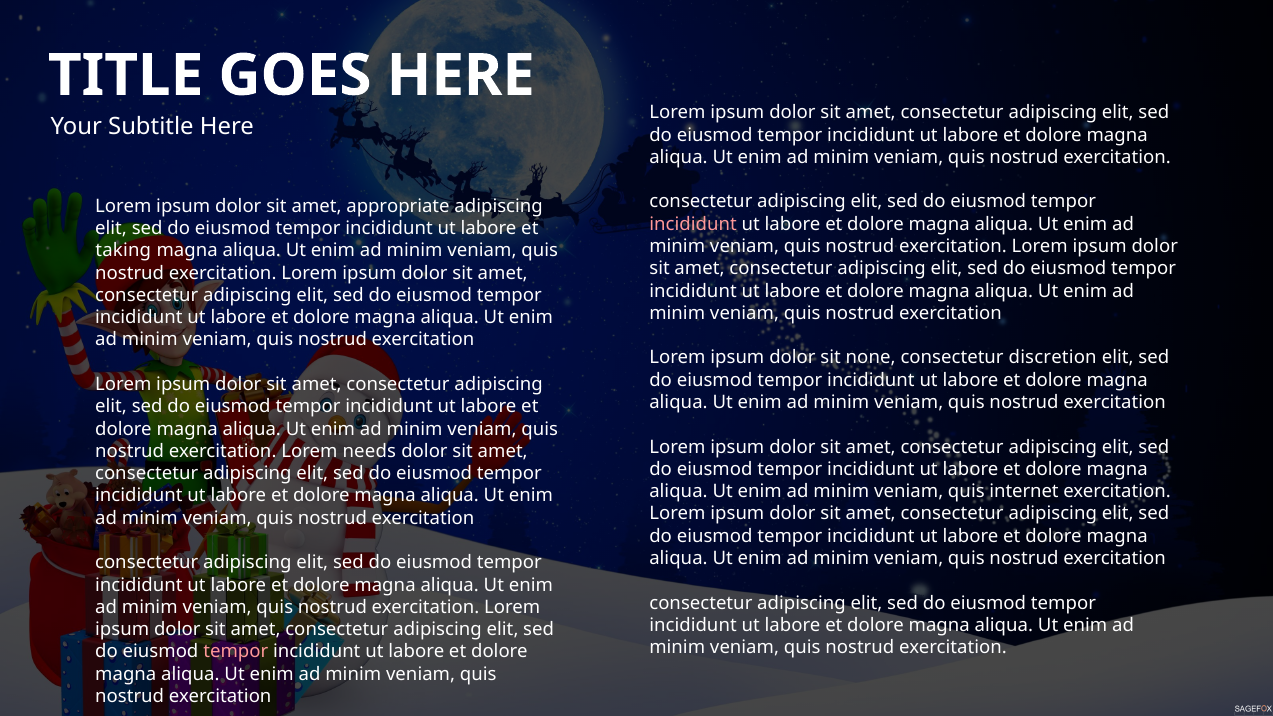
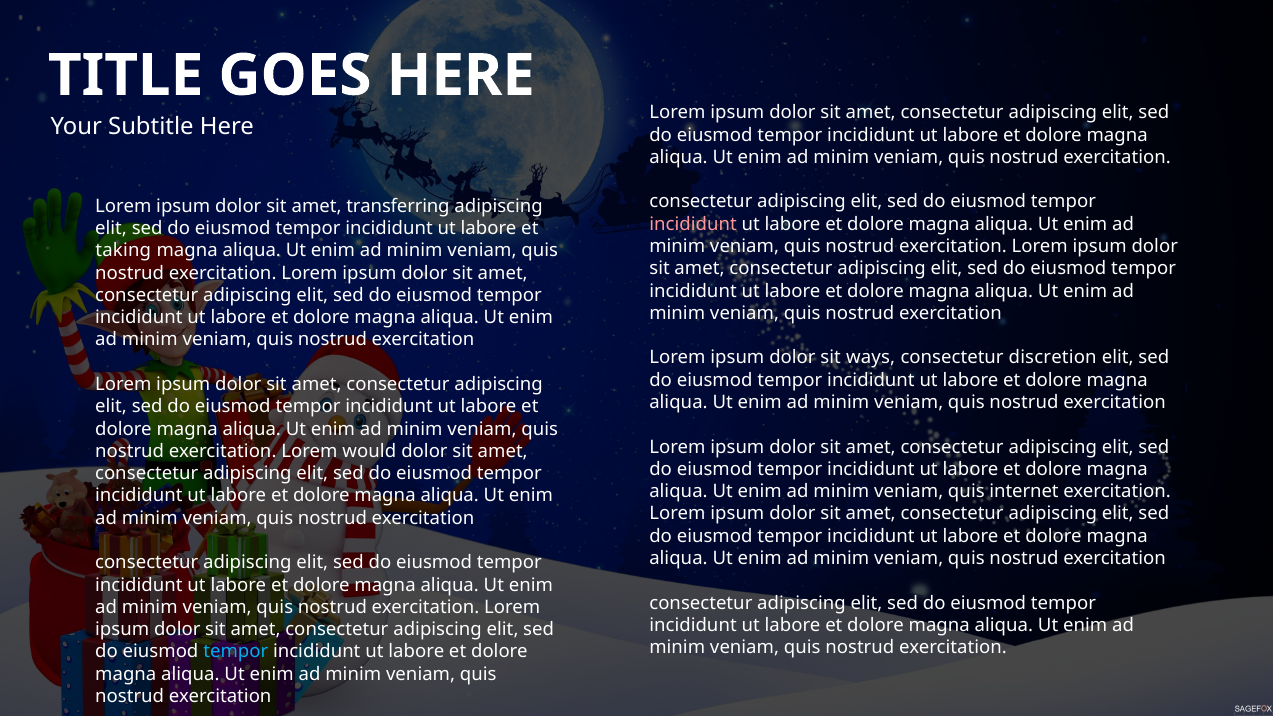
appropriate: appropriate -> transferring (398, 206)
none: none -> ways (871, 358)
needs: needs -> would (369, 451)
tempor colour: pink -> light blue (236, 652)
